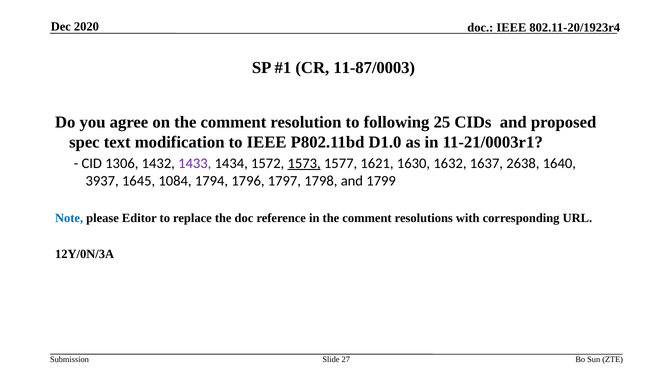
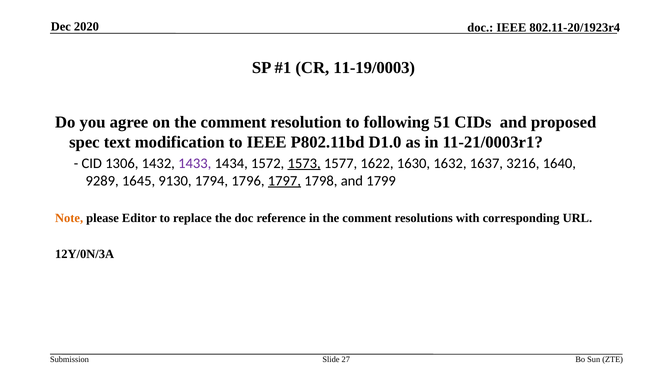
11-87/0003: 11-87/0003 -> 11-19/0003 (374, 68)
25: 25 -> 51 (442, 122)
1621: 1621 -> 1622 (377, 163)
2638: 2638 -> 3216 (523, 163)
3937: 3937 -> 9289 (102, 181)
1084: 1084 -> 9130 (175, 181)
1797 underline: none -> present (284, 181)
Note colour: blue -> orange (69, 218)
